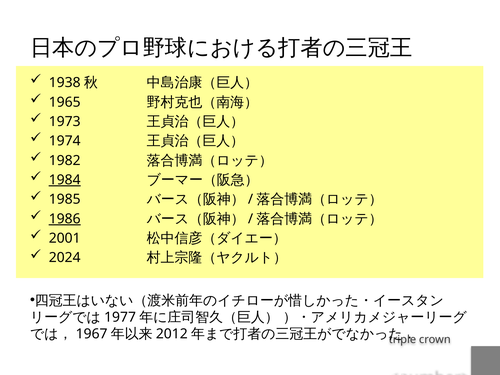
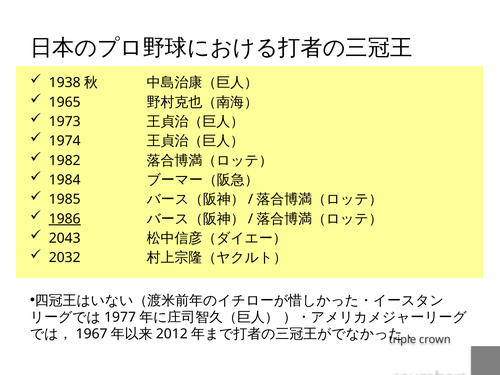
1984 underline: present -> none (65, 180)
2001: 2001 -> 2043 (65, 238)
2024: 2024 -> 2032 (65, 258)
